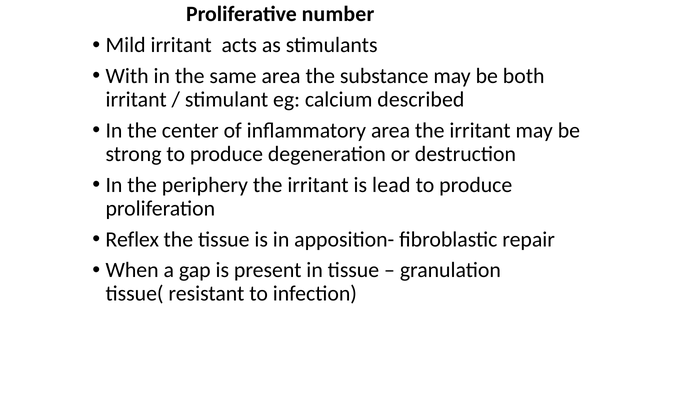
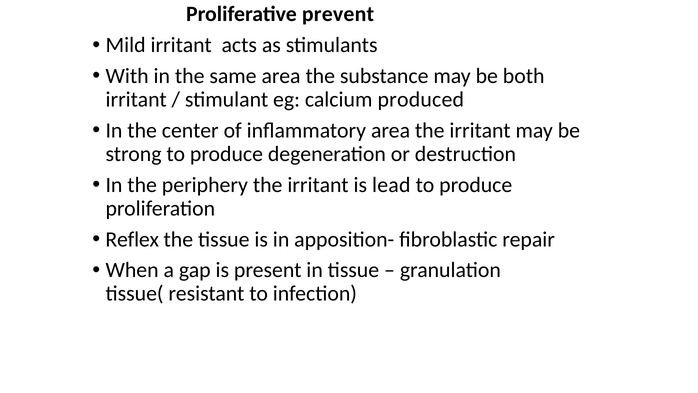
number: number -> prevent (338, 14)
described: described -> produced (421, 99)
